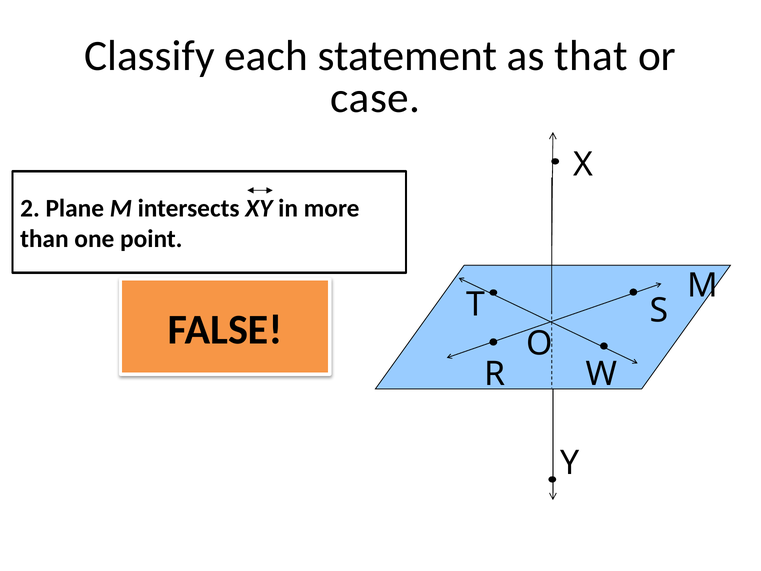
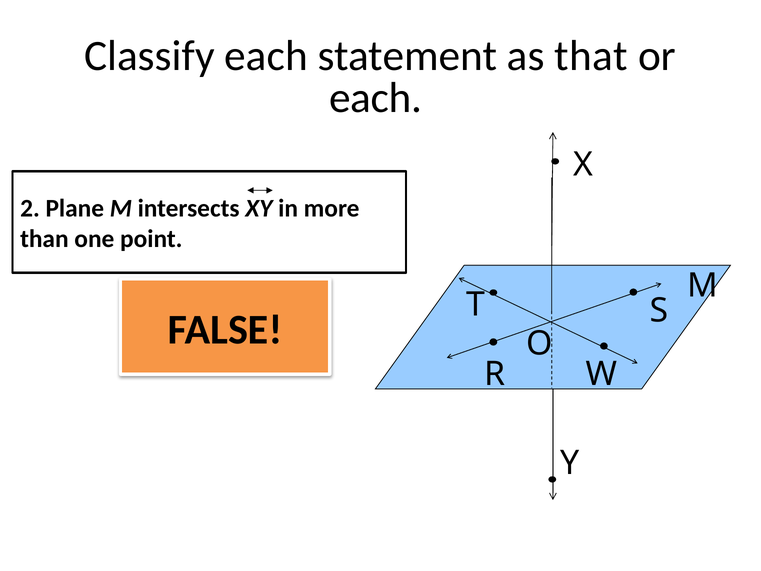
case: case -> each (376, 98)
